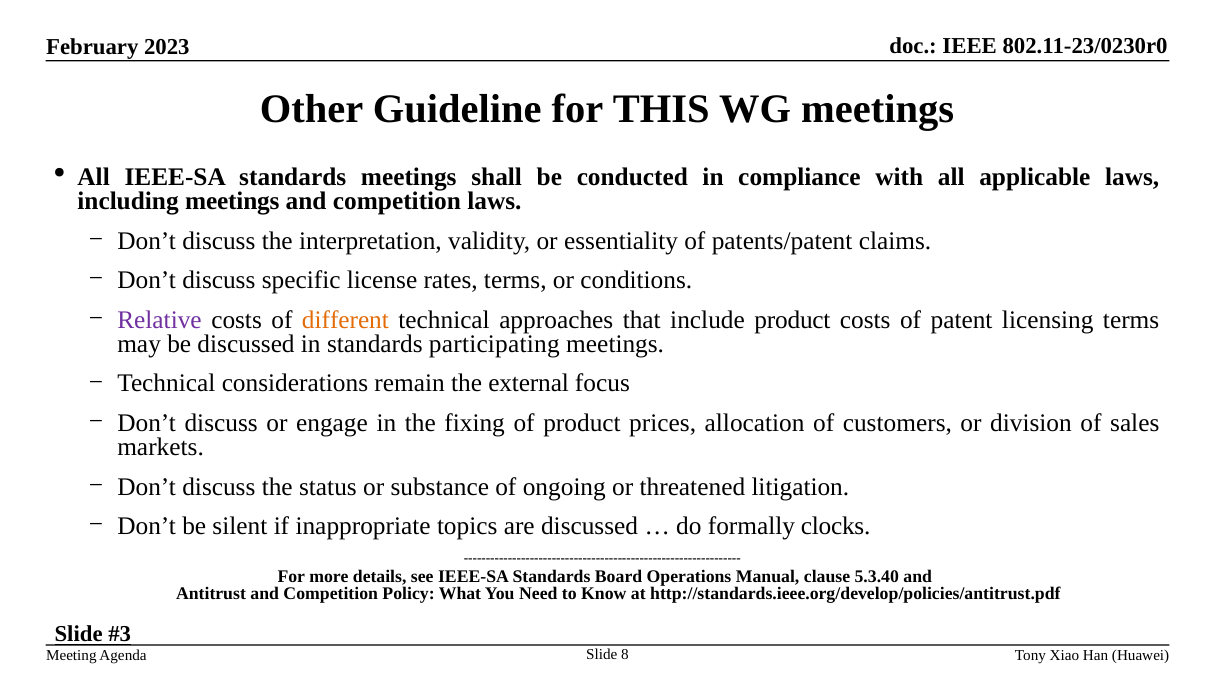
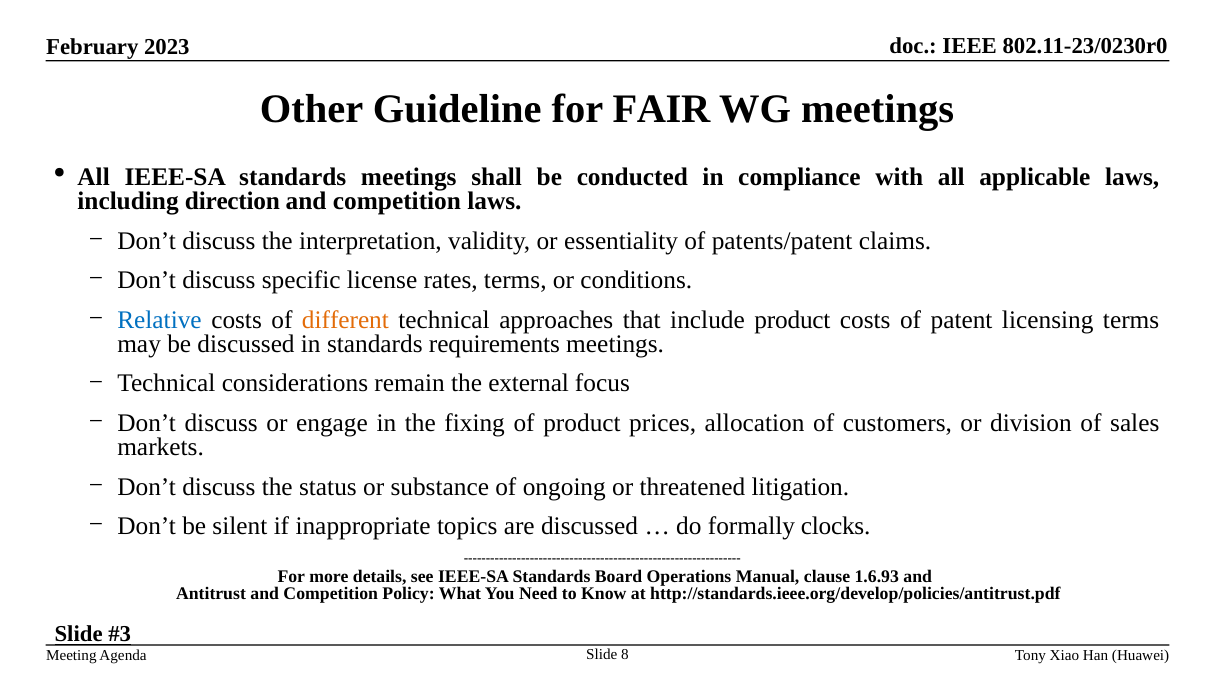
THIS: THIS -> FAIR (661, 109)
including meetings: meetings -> direction (232, 201)
Relative colour: purple -> blue (160, 320)
participating: participating -> requirements (495, 344)
5.3.40: 5.3.40 -> 1.6.93 (877, 577)
